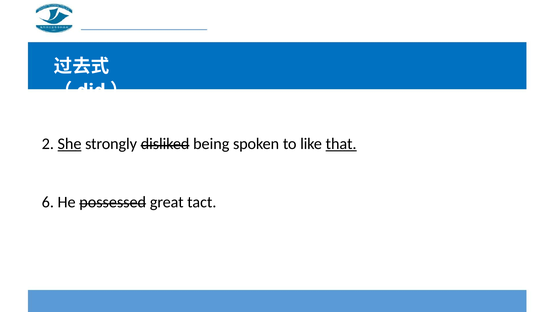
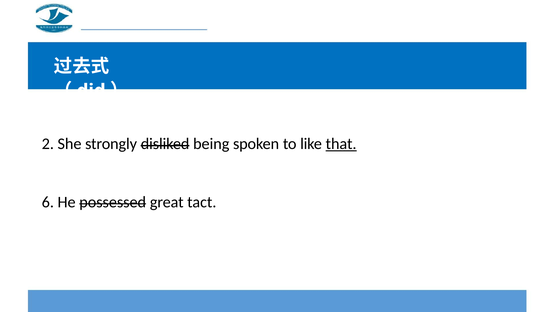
She underline: present -> none (69, 144)
